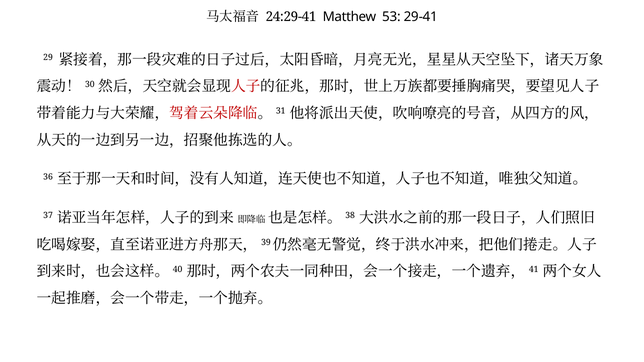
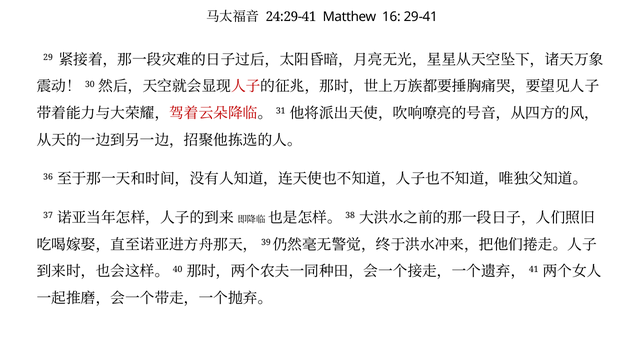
53: 53 -> 16 (391, 17)
